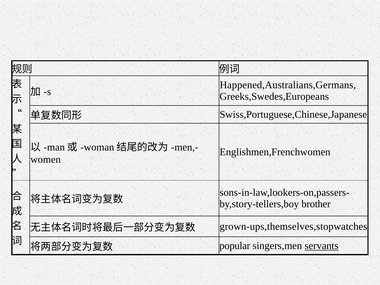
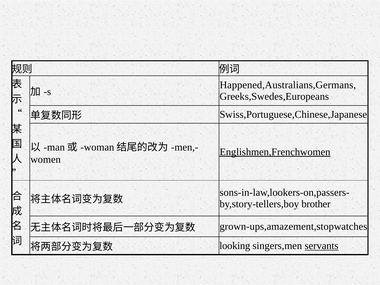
Englishmen,Frenchwomen underline: none -> present (275, 152)
grown-ups,themselves,stopwatches: grown-ups,themselves,stopwatches -> grown-ups,amazement,stopwatches (293, 226)
popular: popular -> looking (235, 246)
